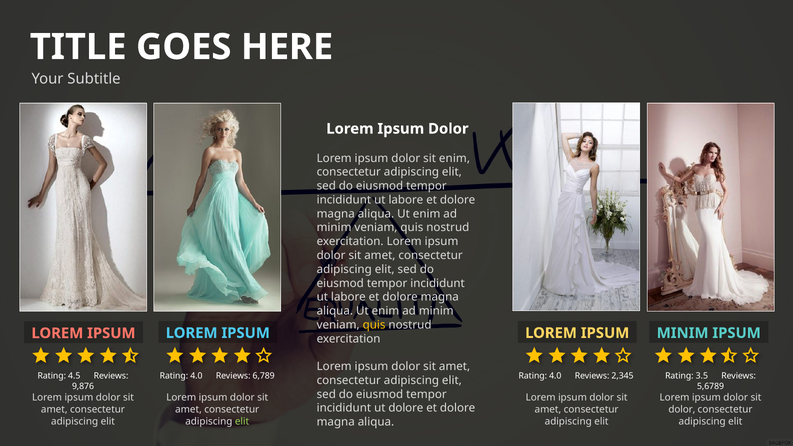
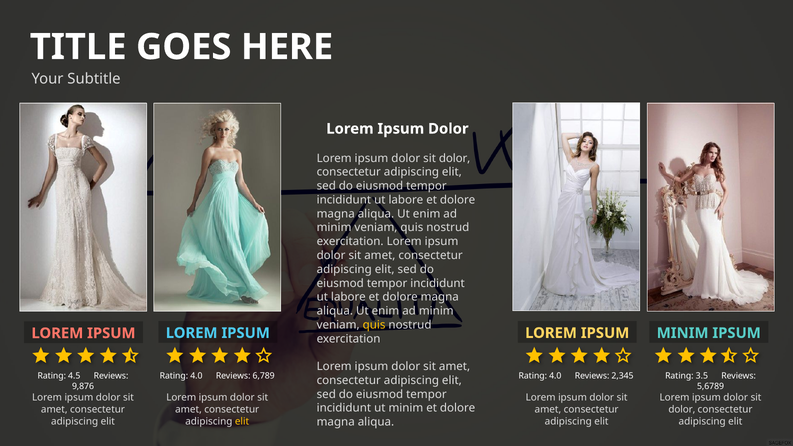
enim: enim -> dolor (455, 158)
ut dolore: dolore -> minim (406, 408)
elit colour: light green -> yellow (242, 421)
